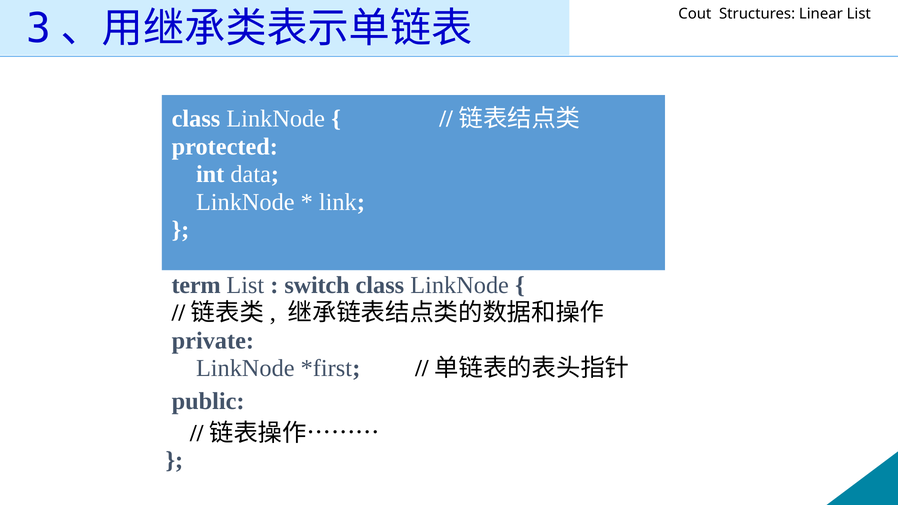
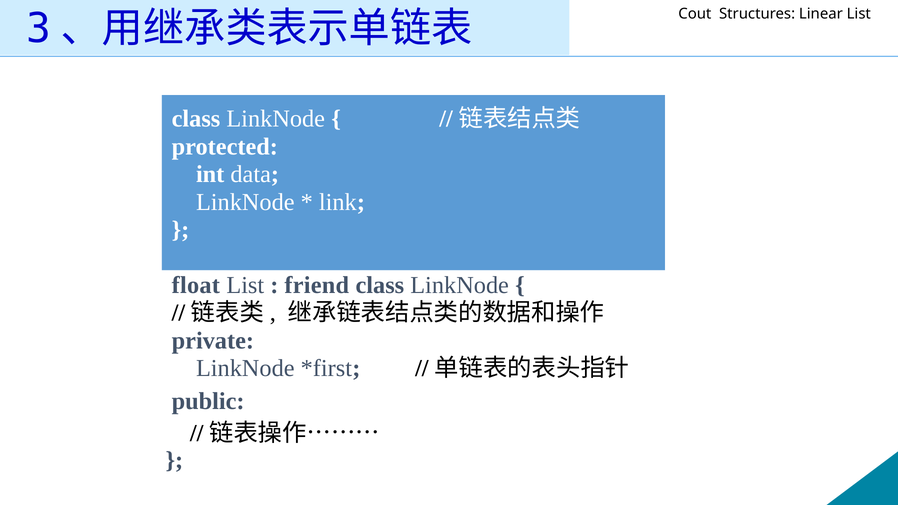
term: term -> float (196, 285)
switch: switch -> friend (317, 285)
